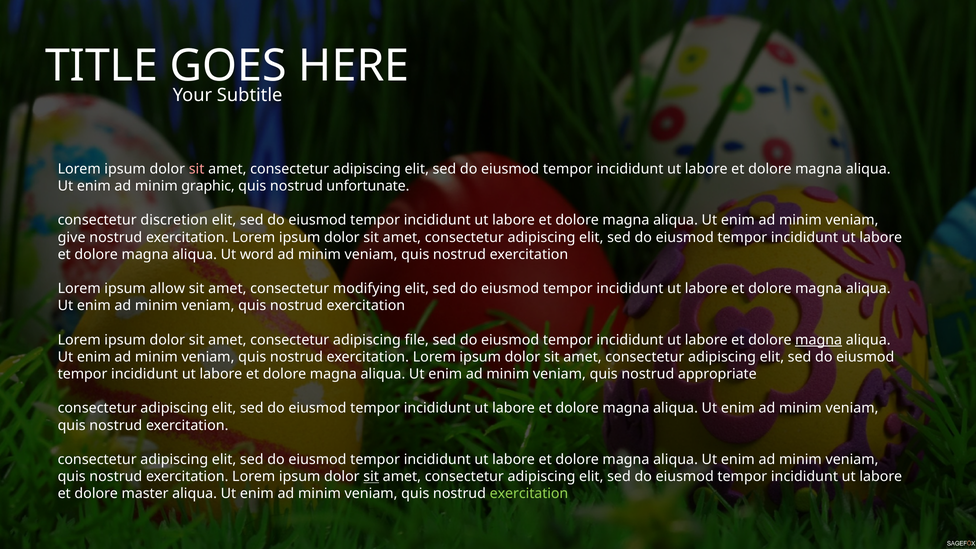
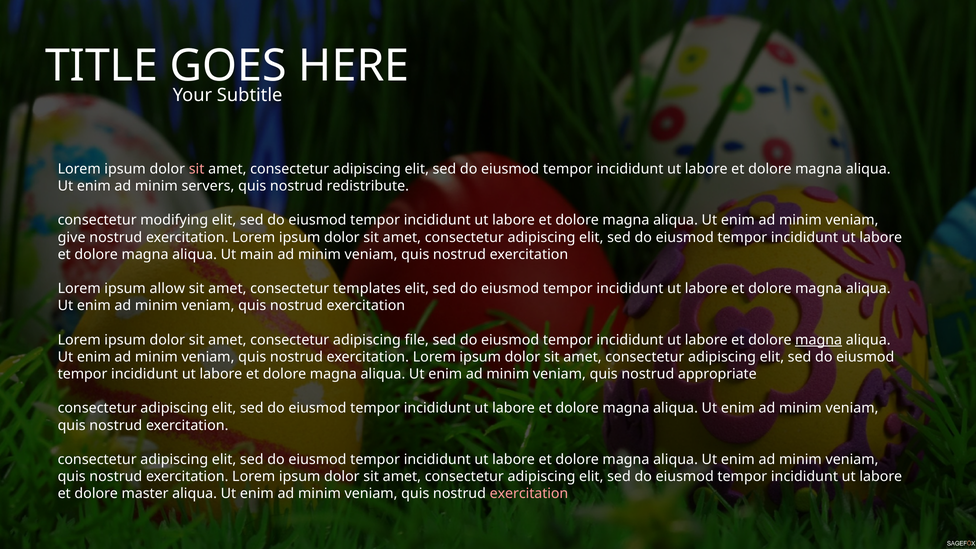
graphic: graphic -> servers (208, 186)
unfortunate: unfortunate -> redistribute (368, 186)
discretion: discretion -> modifying (174, 220)
word: word -> main (257, 254)
modifying: modifying -> templates (367, 289)
sit underline: present -> none (371, 477)
exercitation colour: light green -> pink (529, 494)
